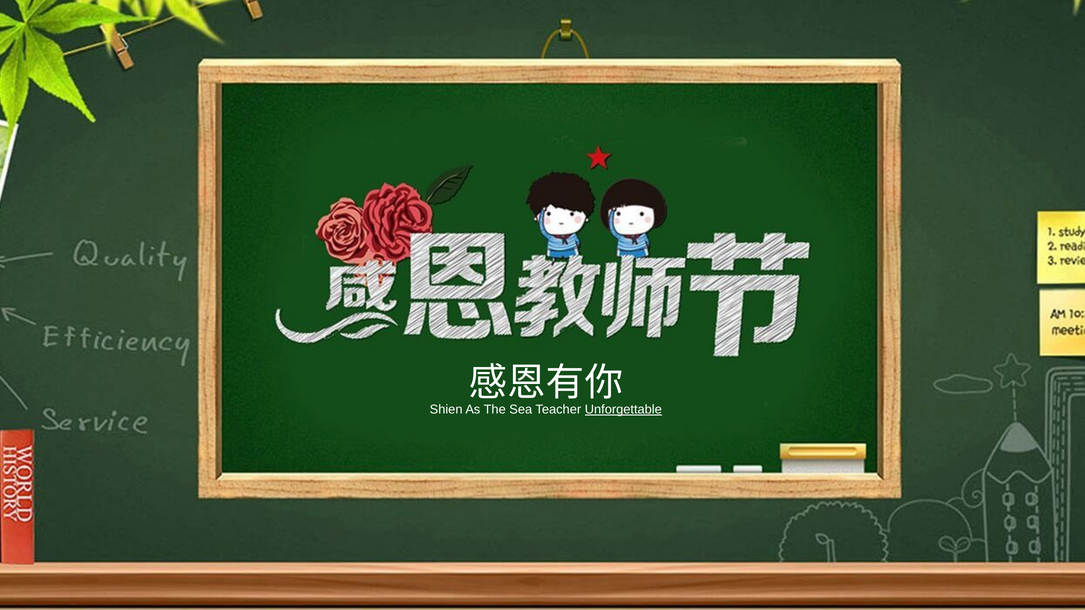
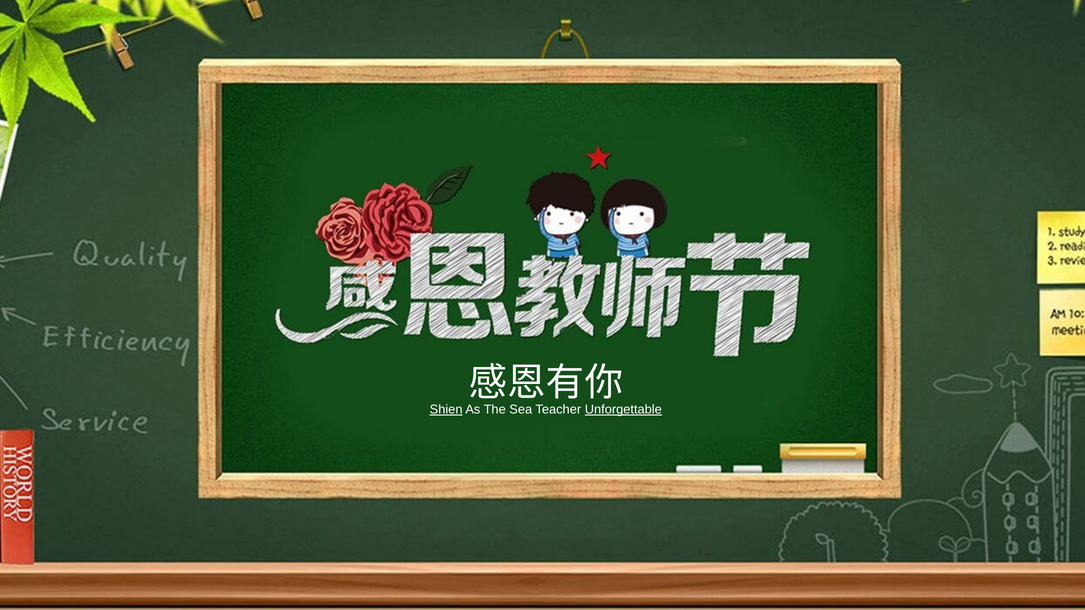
Shien underline: none -> present (446, 410)
